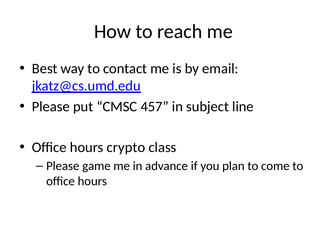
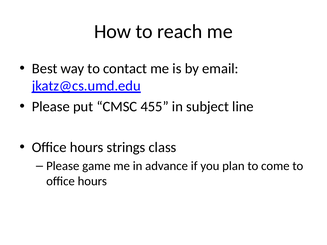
457: 457 -> 455 (155, 107)
crypto: crypto -> strings (126, 147)
